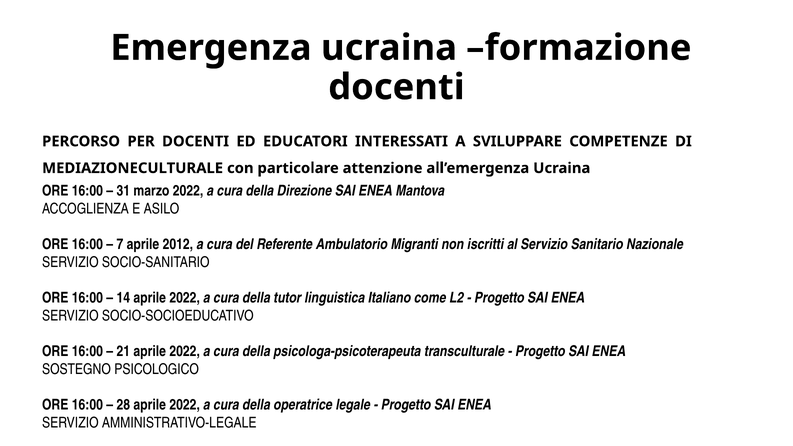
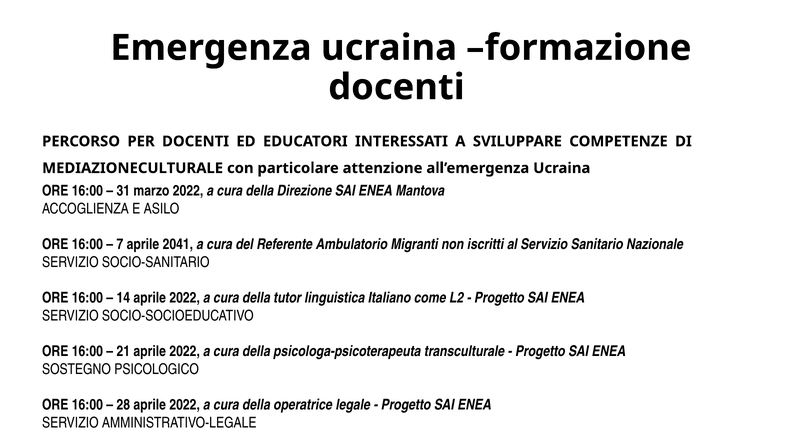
2012: 2012 -> 2041 (178, 244)
